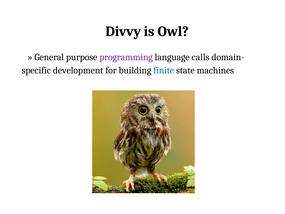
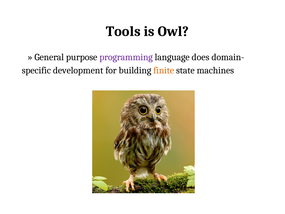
Divvy: Divvy -> Tools (123, 31)
calls: calls -> does (200, 57)
finite colour: blue -> orange (164, 70)
